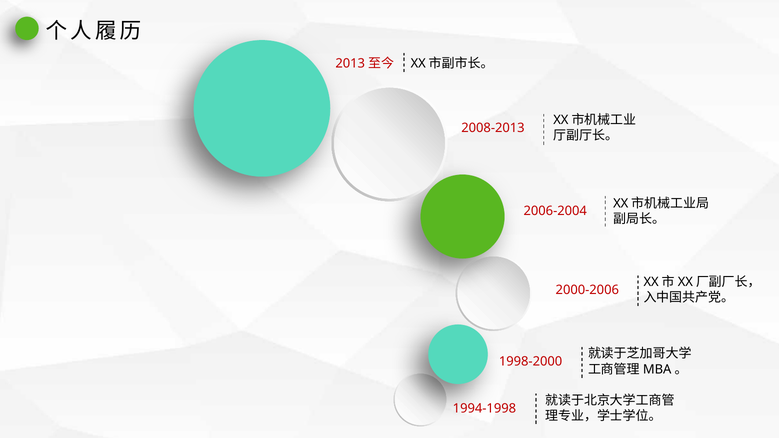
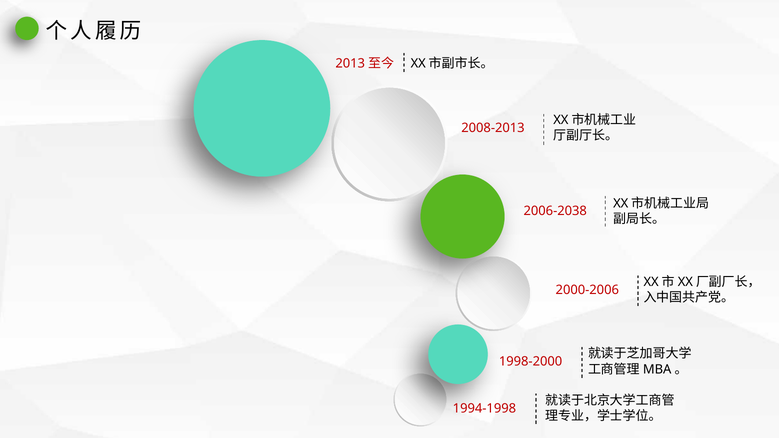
2006-2004: 2006-2004 -> 2006-2038 (555, 211)
